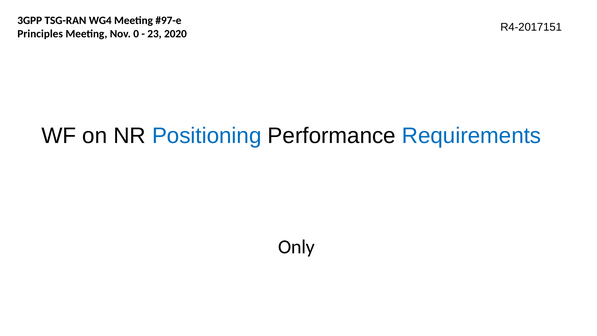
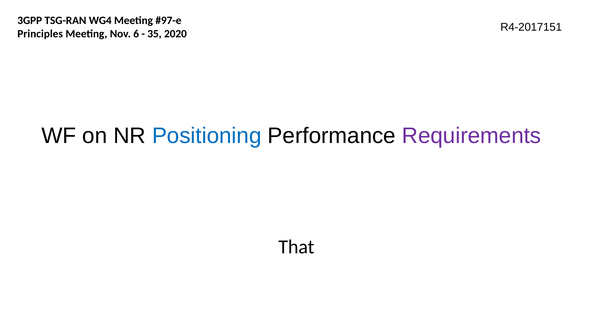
0: 0 -> 6 (136, 34)
23: 23 -> 35 (154, 34)
Requirements colour: blue -> purple (472, 136)
Only: Only -> That (297, 247)
